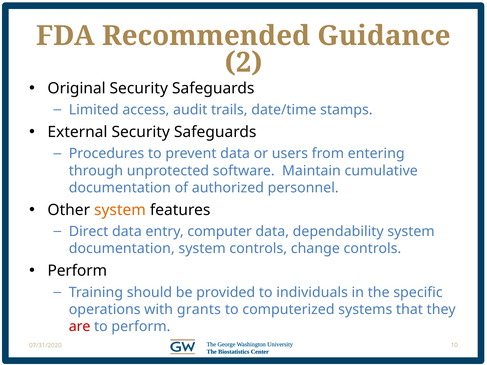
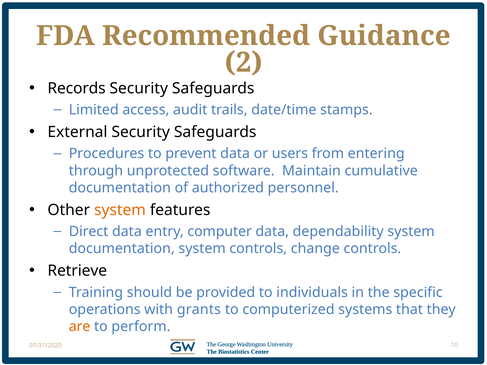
Original: Original -> Records (77, 88)
Perform: Perform -> Retrieve (77, 271)
are colour: red -> orange (80, 327)
